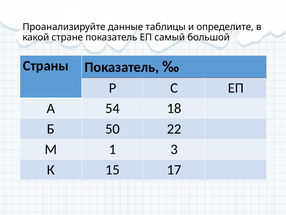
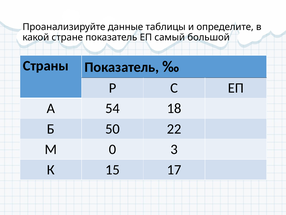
1: 1 -> 0 (113, 149)
